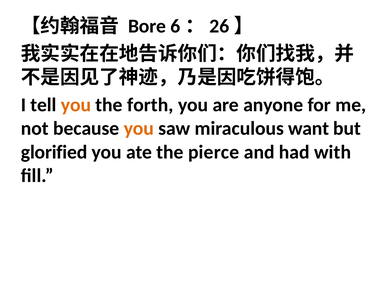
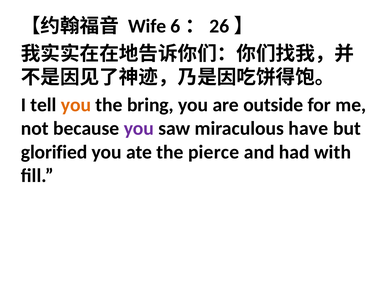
Bore: Bore -> Wife (147, 26)
forth: forth -> bring (150, 105)
anyone: anyone -> outside (273, 105)
you colour: orange -> purple (139, 129)
want: want -> have (308, 129)
